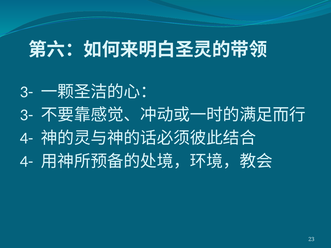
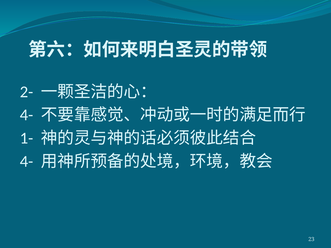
3-: 3- -> 2- (27, 92)
3-: 3- -> 4- (27, 115)
4-: 4- -> 1- (27, 138)
